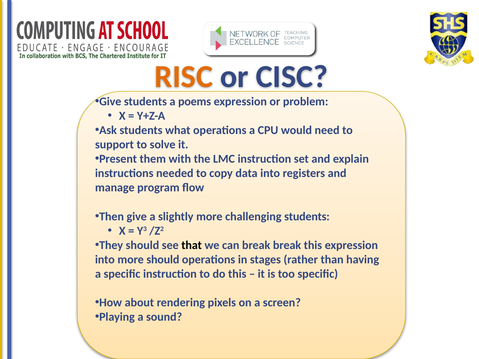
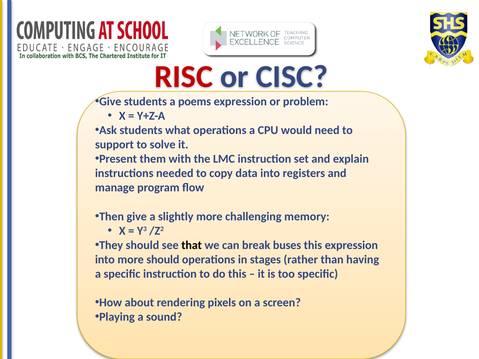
RISC colour: orange -> red (184, 77)
challenging students: students -> memory (307, 217)
break break: break -> buses (287, 245)
